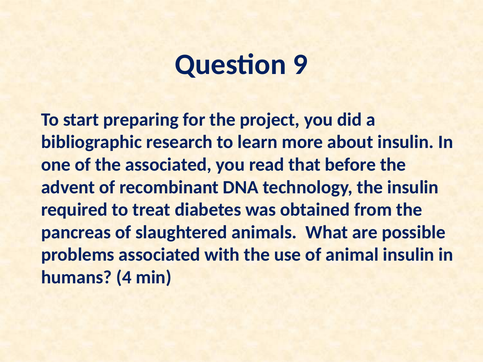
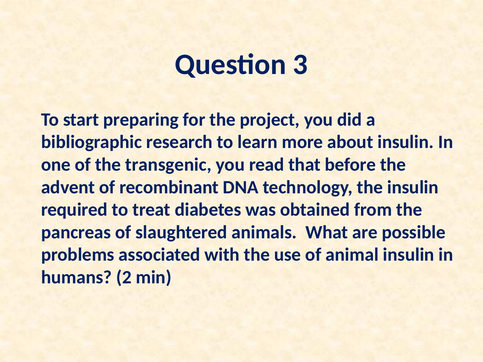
9: 9 -> 3 (300, 64)
the associated: associated -> transgenic (168, 165)
4: 4 -> 2 (124, 278)
